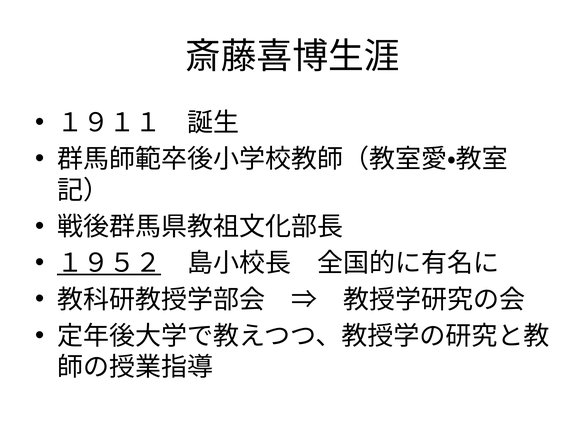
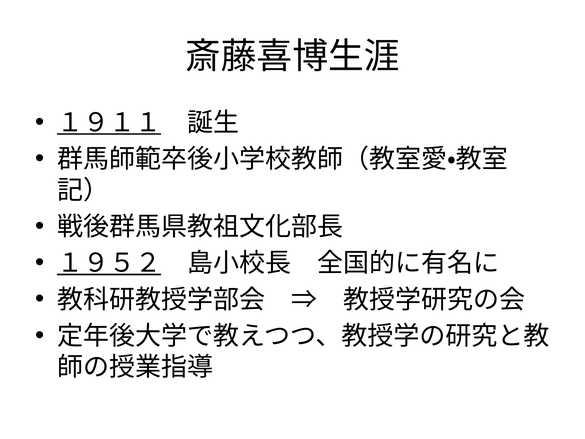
１９１１ underline: none -> present (109, 123)
